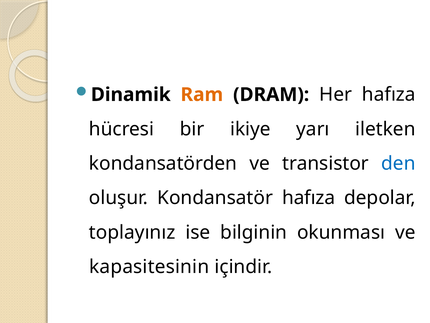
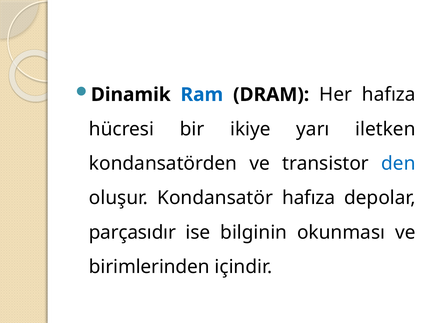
Ram colour: orange -> blue (202, 94)
toplayınız: toplayınız -> parçasıdır (132, 232)
kapasitesinin: kapasitesinin -> birimlerinden (149, 266)
